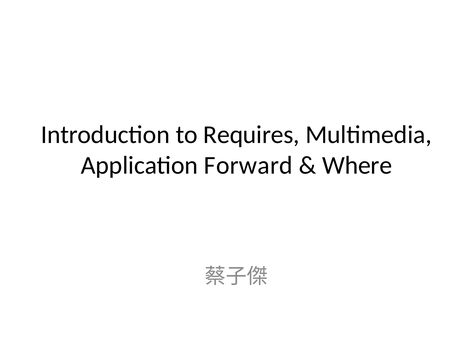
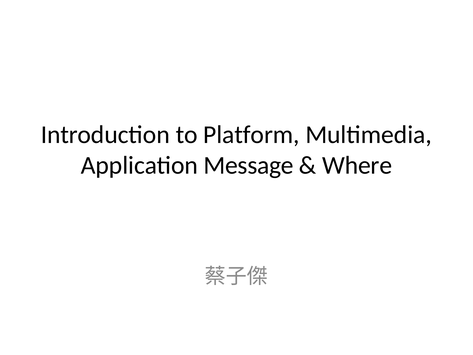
Requires: Requires -> Platform (251, 135)
Forward: Forward -> Message (249, 165)
